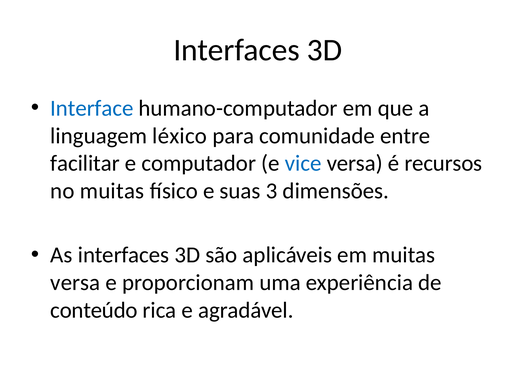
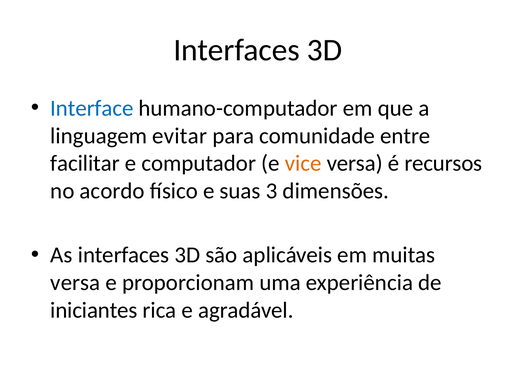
léxico: léxico -> evitar (180, 136)
vice colour: blue -> orange (303, 163)
no muitas: muitas -> acordo (112, 191)
conteúdo: conteúdo -> iniciantes (94, 310)
